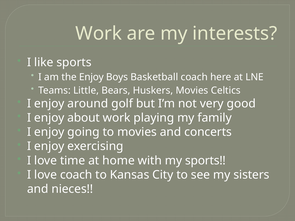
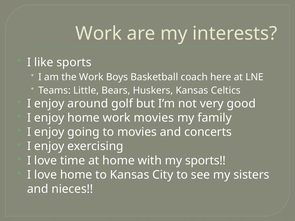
the Enjoy: Enjoy -> Work (91, 77)
Huskers Movies: Movies -> Kansas (192, 90)
enjoy about: about -> home (84, 118)
work playing: playing -> movies (154, 118)
love coach: coach -> home (76, 175)
